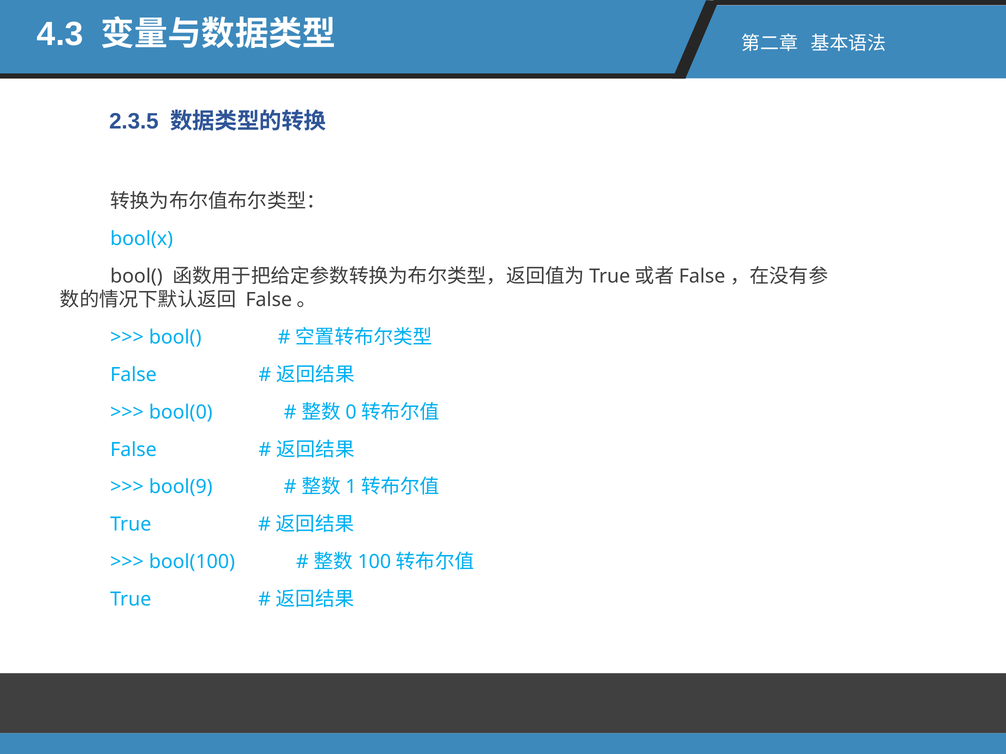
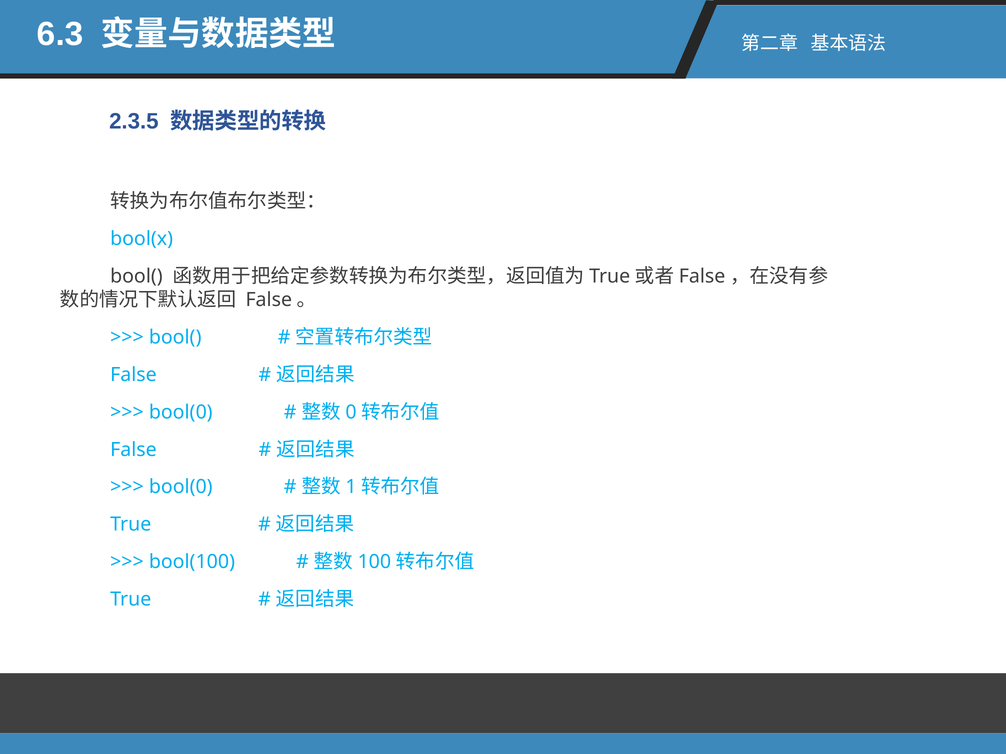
4.3: 4.3 -> 6.3 (60, 34)
bool(9: bool(9 -> bool(0 (181, 487)
